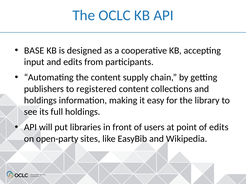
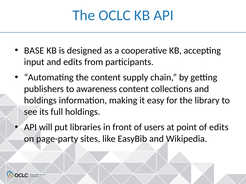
registered: registered -> awareness (97, 89)
open-party: open-party -> page-party (57, 139)
